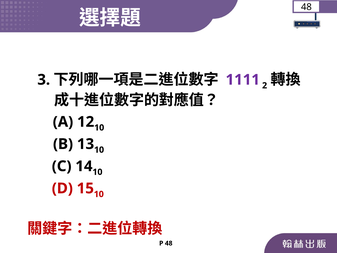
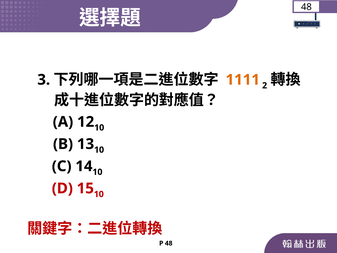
1111 colour: purple -> orange (243, 80)
